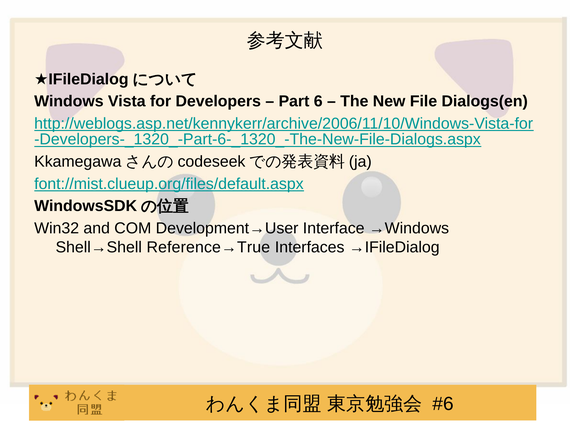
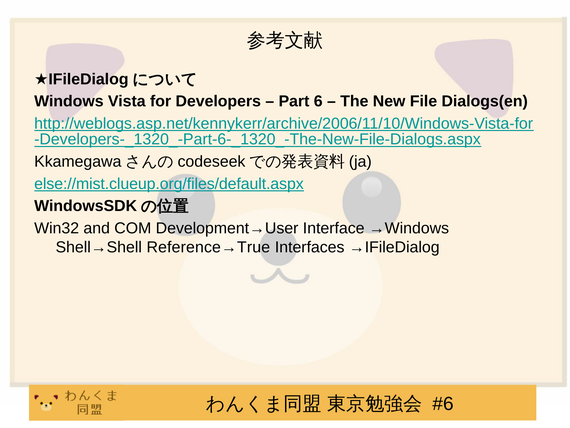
font://mist.clueup.org/files/default.aspx: font://mist.clueup.org/files/default.aspx -> else://mist.clueup.org/files/default.aspx (169, 184)
